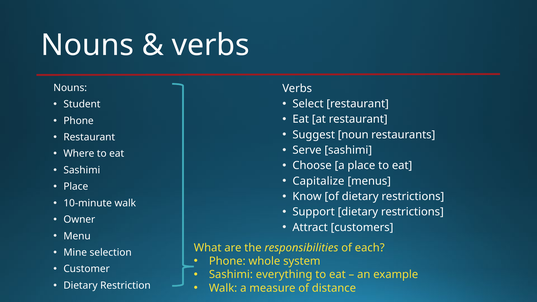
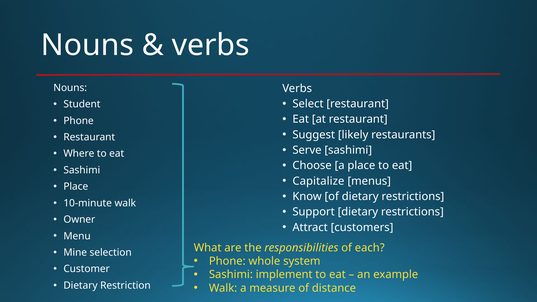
noun: noun -> likely (353, 135)
everything: everything -> implement (284, 275)
